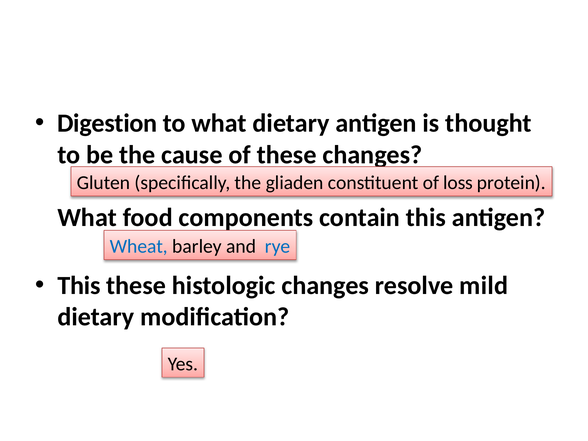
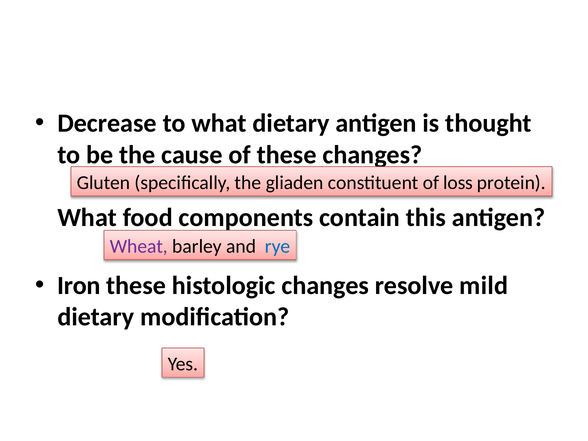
Digestion: Digestion -> Decrease (107, 123)
Wheat colour: blue -> purple (139, 246)
This: This -> Iron (79, 286)
